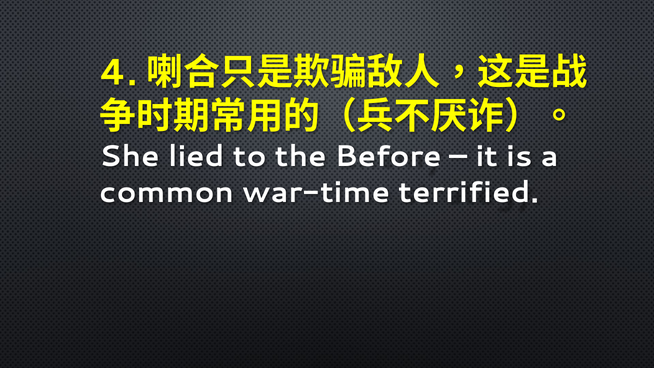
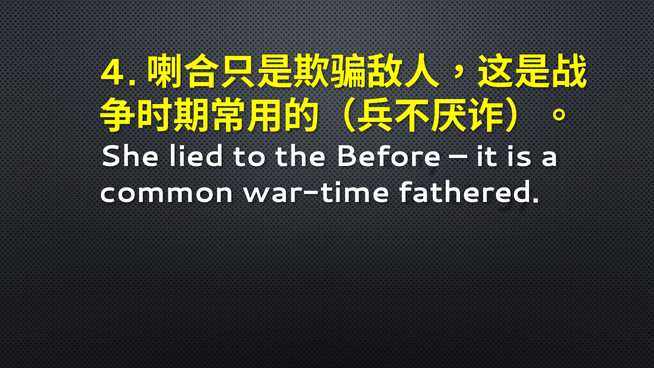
terrified: terrified -> fathered (469, 192)
